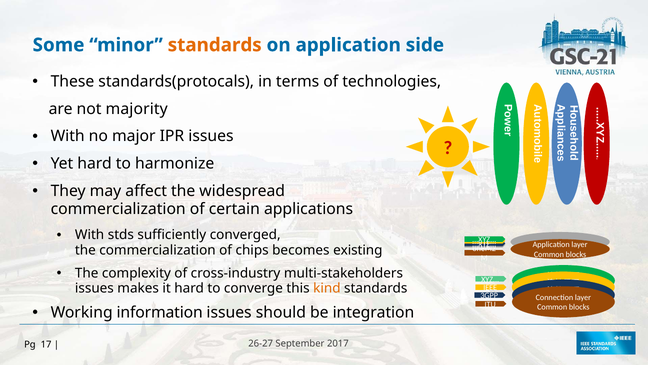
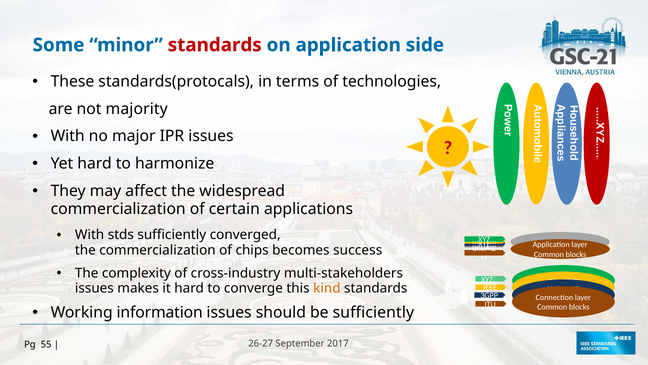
standards colour: orange -> red (215, 45)
existing: existing -> success (358, 250)
be integration: integration -> sufficiently (373, 312)
17: 17 -> 55 (46, 344)
